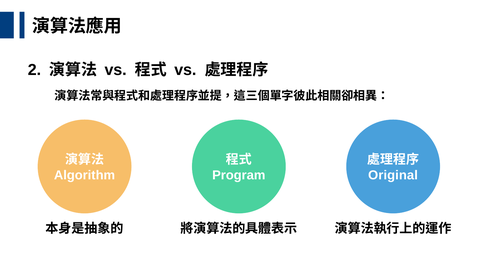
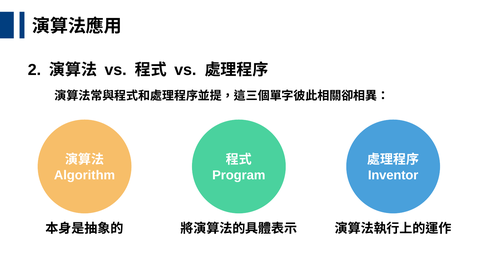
Original: Original -> Inventor (393, 175)
